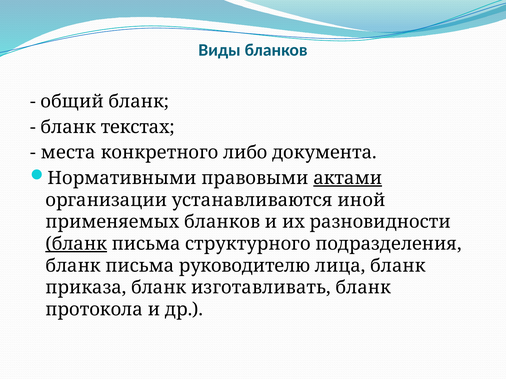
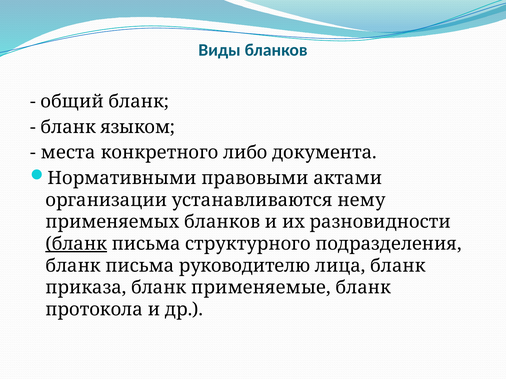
текстах: текстах -> языком (138, 127)
актами underline: present -> none (348, 178)
иной: иной -> нему (361, 200)
изготавливать: изготавливать -> применяемые (261, 288)
